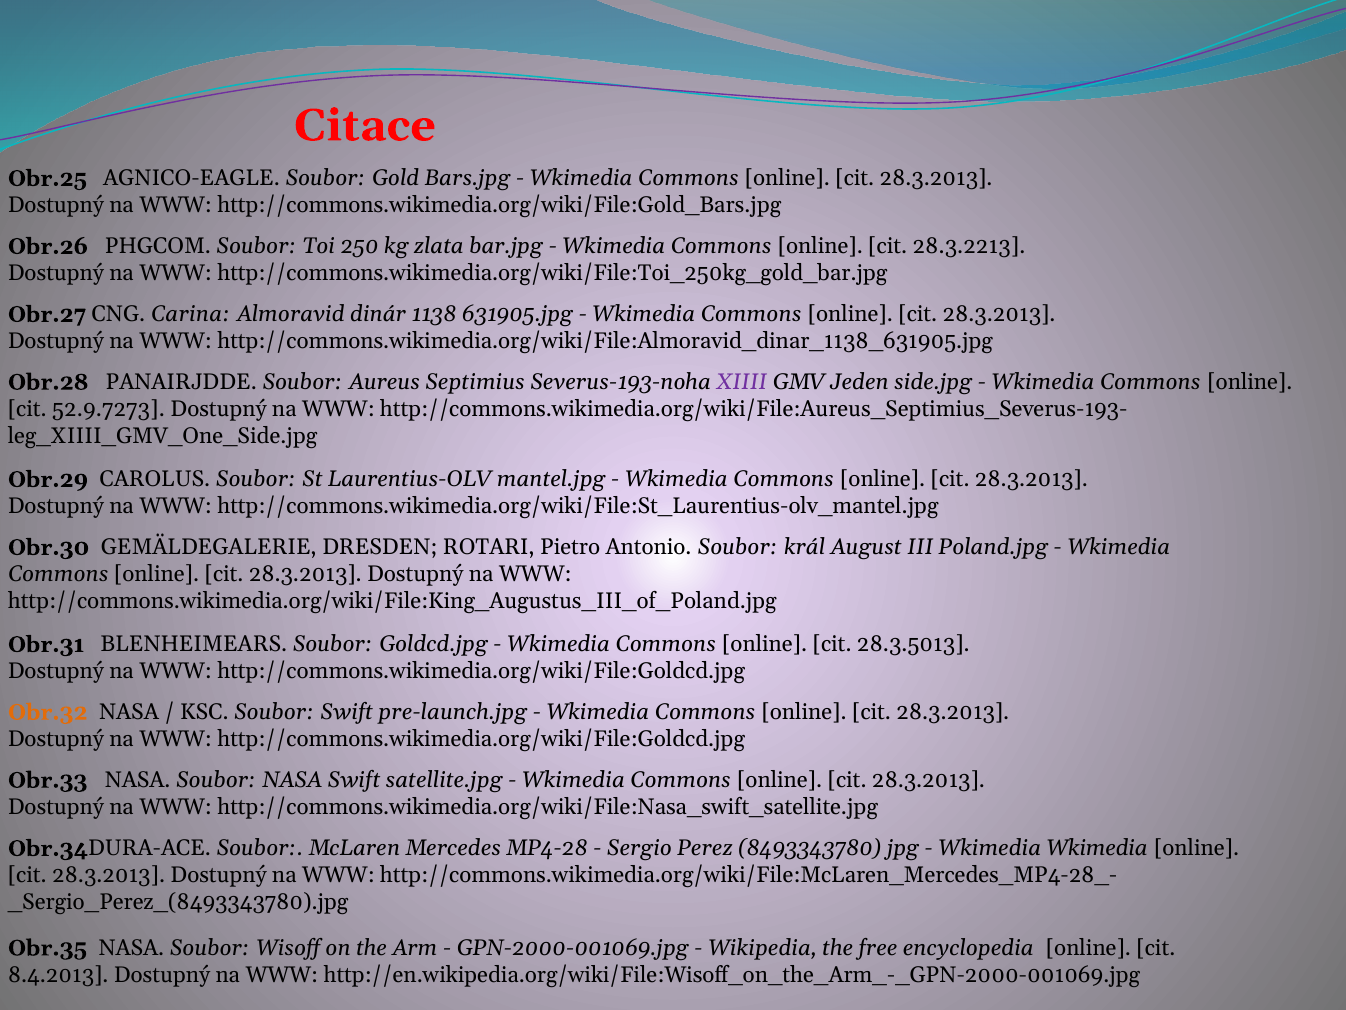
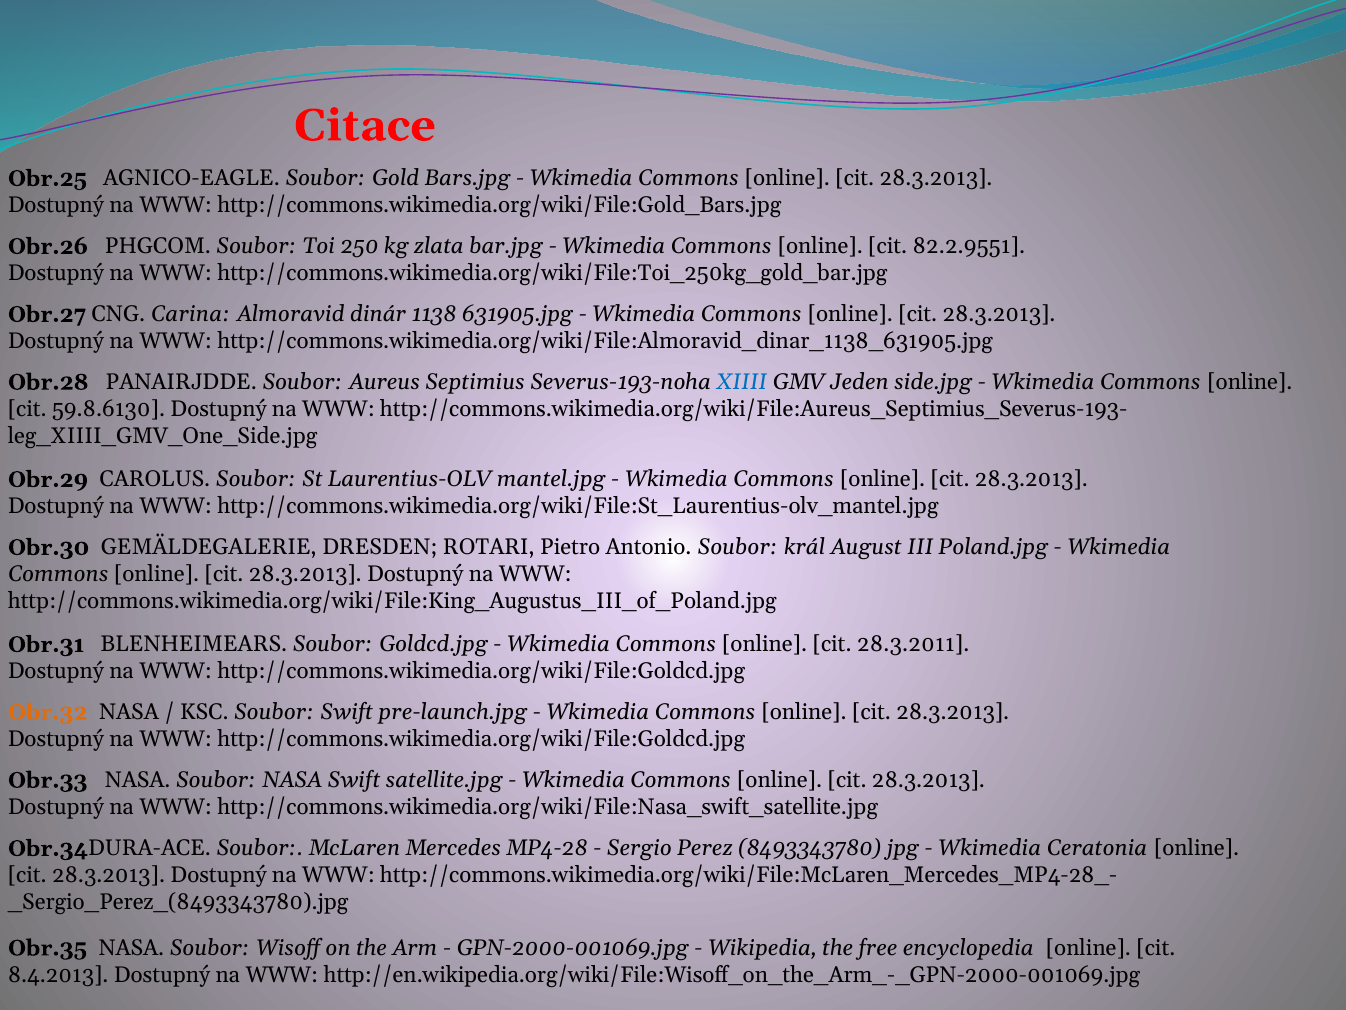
28.3.2213: 28.3.2213 -> 82.2.9551 (969, 246)
XIIII colour: purple -> blue (742, 382)
52.9.7273: 52.9.7273 -> 59.8.6130 (109, 409)
28.3.5013: 28.3.5013 -> 28.3.2011 (913, 644)
Wkimedia Wkimedia: Wkimedia -> Ceratonia (1097, 848)
